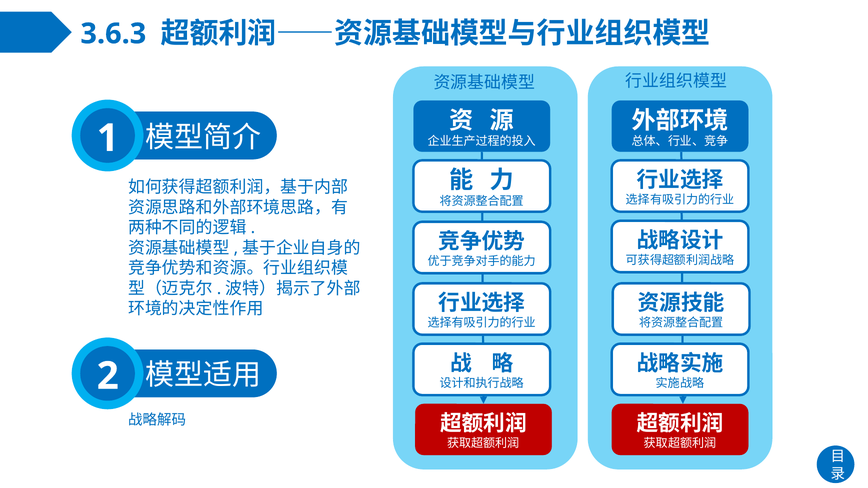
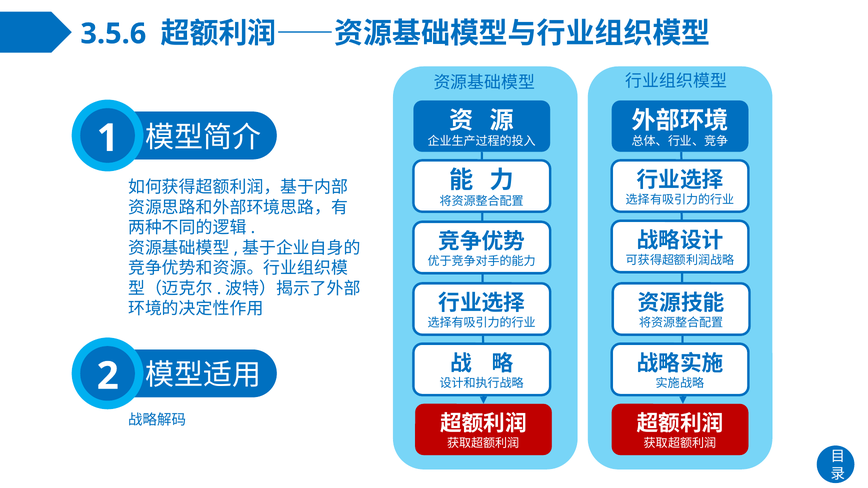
3.6.3: 3.6.3 -> 3.5.6 (113, 34)
